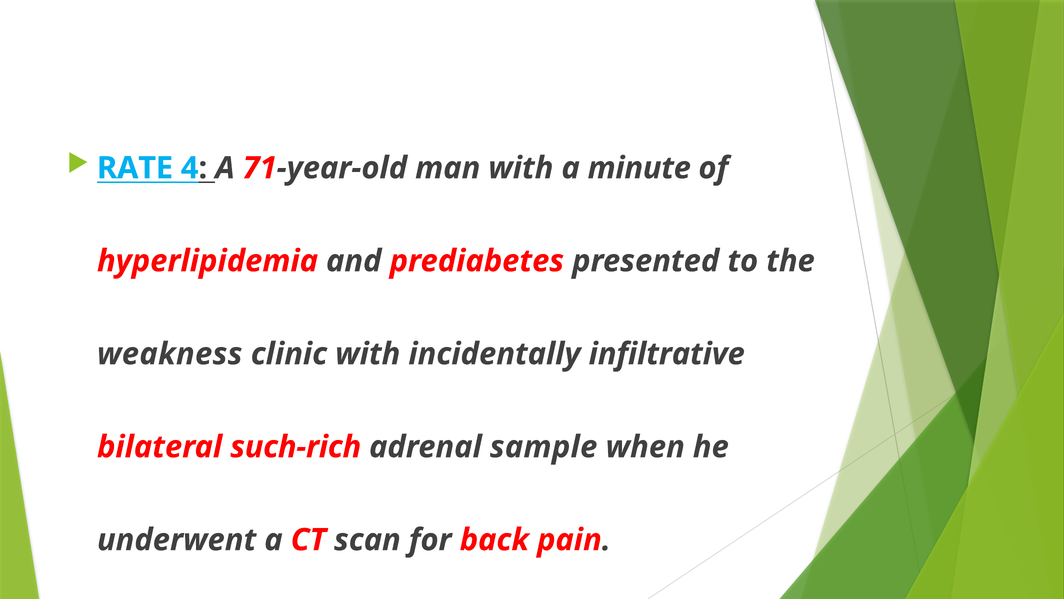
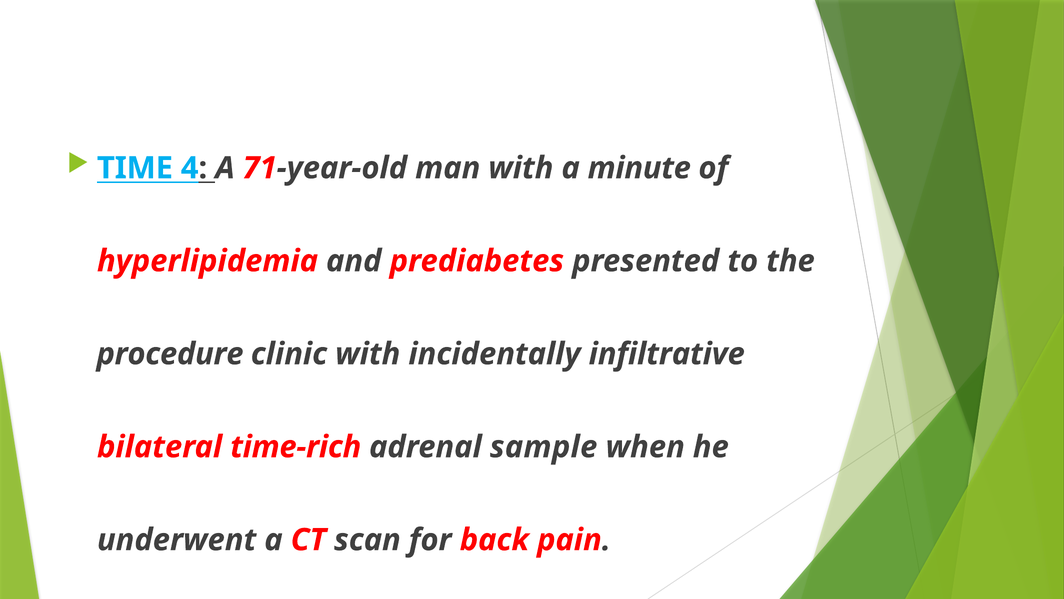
RATE: RATE -> TIME (135, 168)
weakness: weakness -> procedure (170, 354)
such-rich: such-rich -> time-rich (296, 447)
